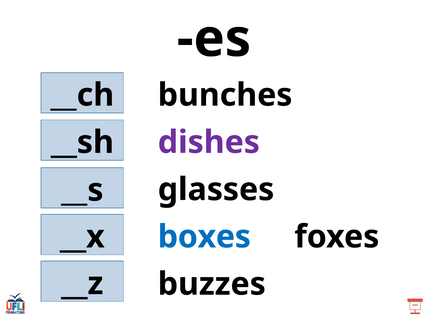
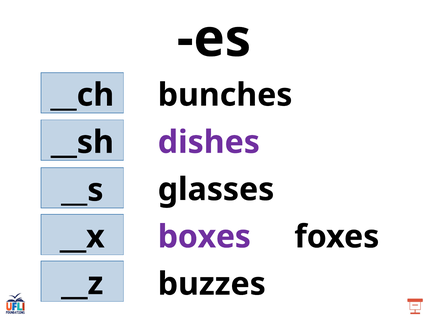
boxes colour: blue -> purple (204, 237)
